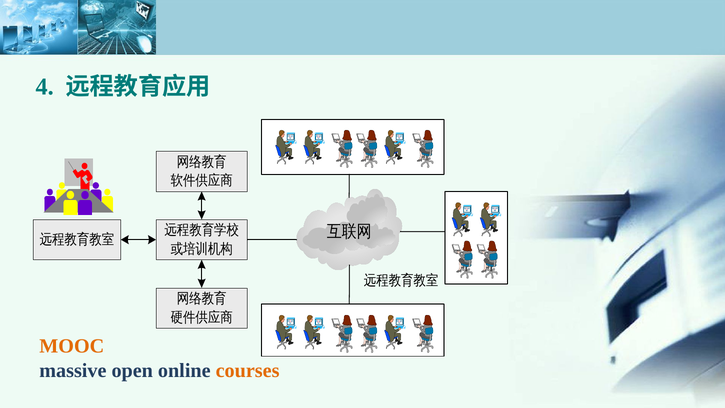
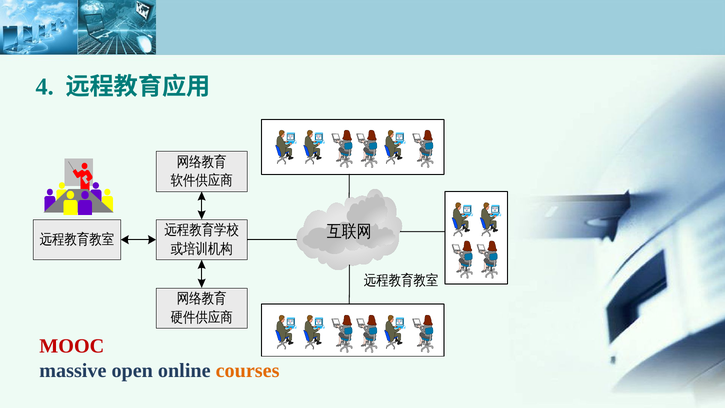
MOOC colour: orange -> red (72, 346)
